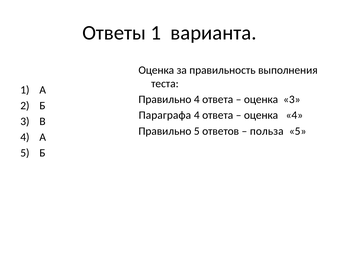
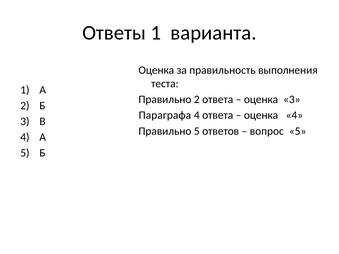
Правильно 4: 4 -> 2 (197, 100)
польза: польза -> вопрос (267, 131)
